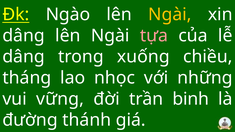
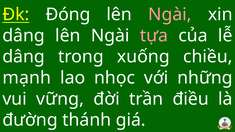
Ngào: Ngào -> Đóng (68, 14)
Ngài colour: yellow -> pink (170, 14)
tháng: tháng -> mạnh (27, 78)
binh: binh -> điều (191, 99)
